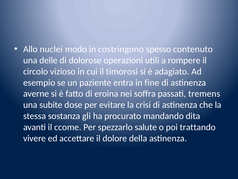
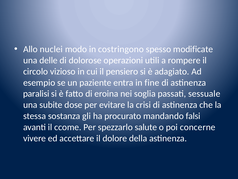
contenuto: contenuto -> modificate (193, 49)
timorosi: timorosi -> pensiero (122, 71)
averne: averne -> paralisi (36, 93)
soffra: soffra -> soglia (145, 93)
tremens: tremens -> sessuale (204, 93)
dita: dita -> falsi (193, 116)
trattando: trattando -> concerne (198, 127)
